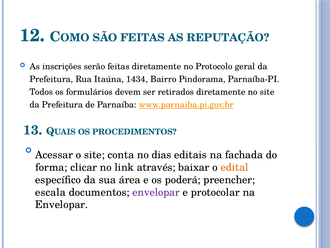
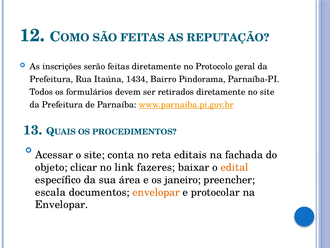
dias: dias -> reta (161, 155)
forma: forma -> objeto (51, 167)
através: através -> fazeres (156, 167)
poderá: poderá -> janeiro (183, 179)
envelopar colour: purple -> orange (156, 192)
